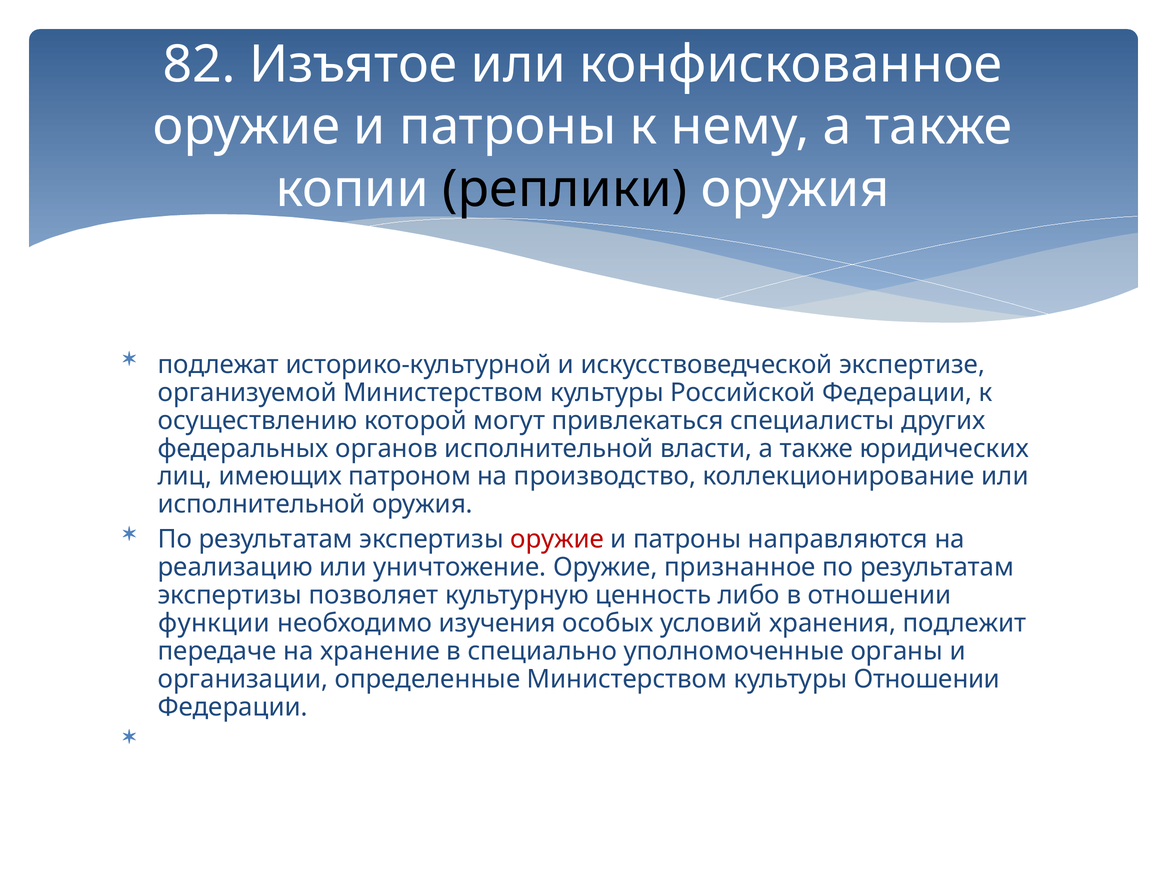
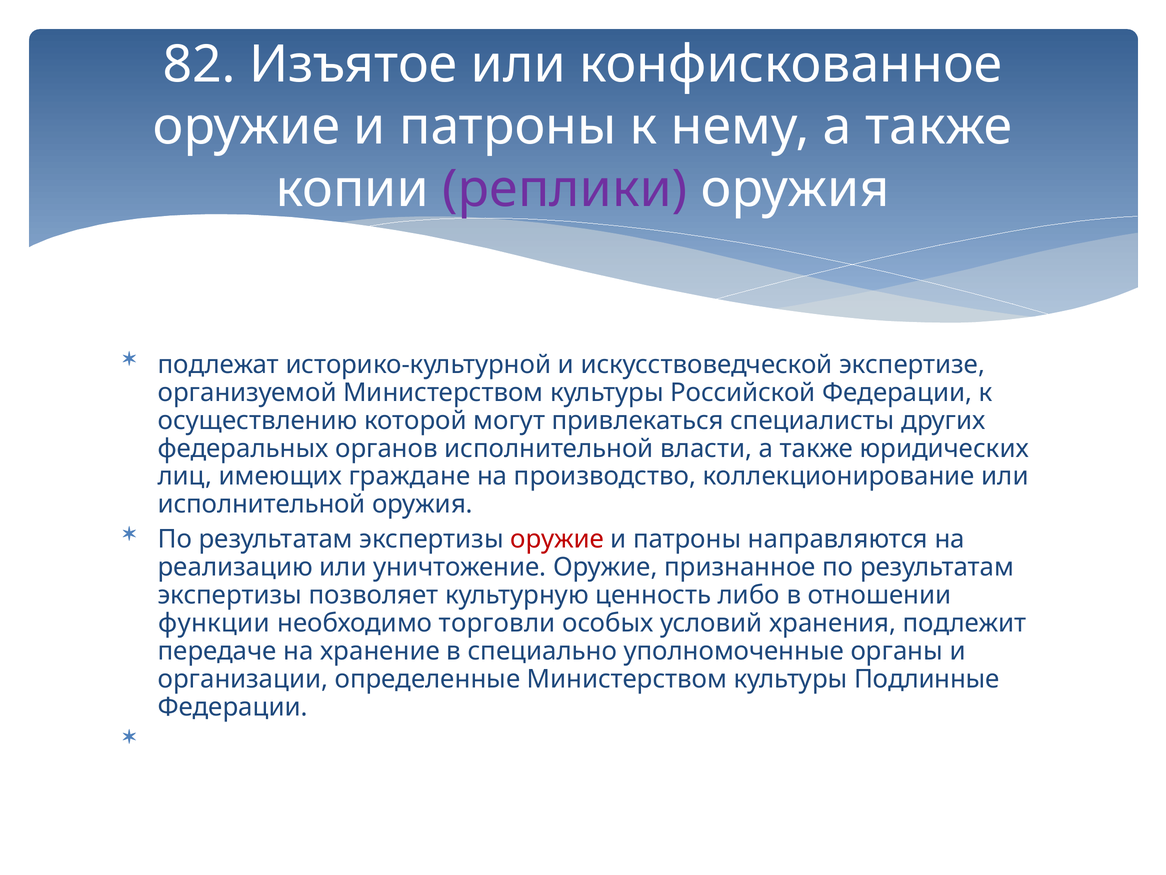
реплики colour: black -> purple (565, 189)
патроном: патроном -> граждане (409, 476)
изучения: изучения -> торговли (497, 623)
культуры Отношении: Отношении -> Подлинные (927, 679)
